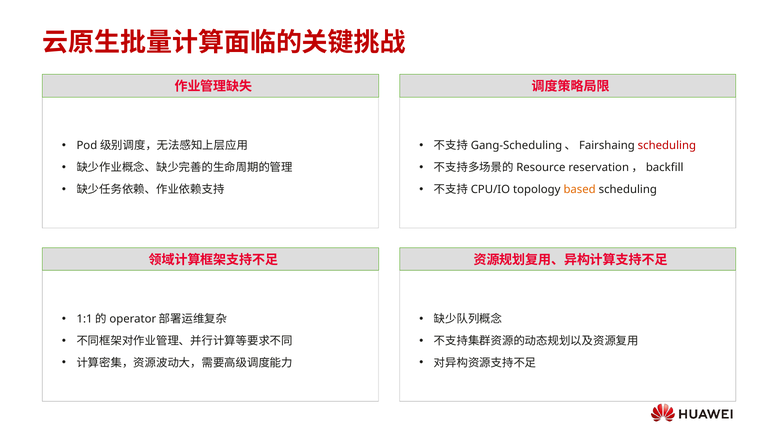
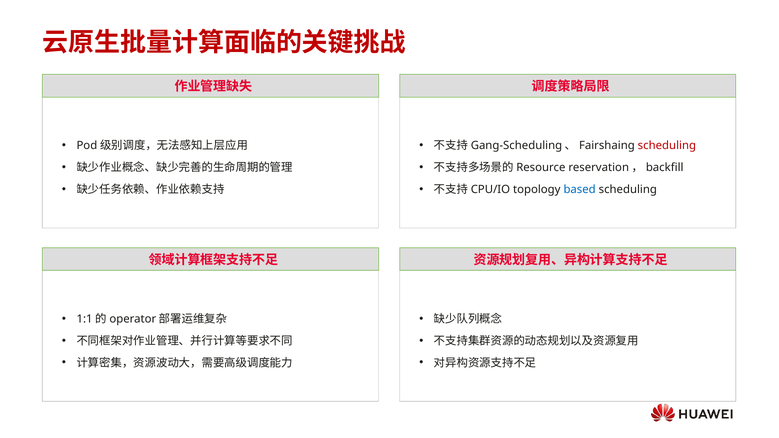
based colour: orange -> blue (580, 189)
